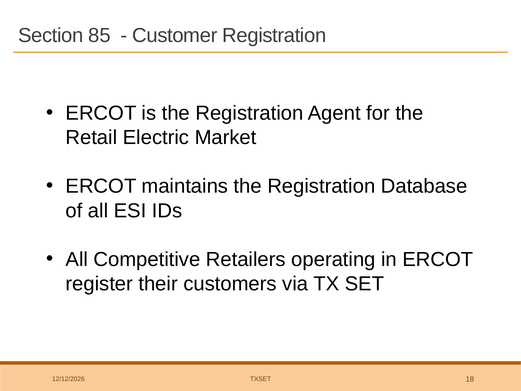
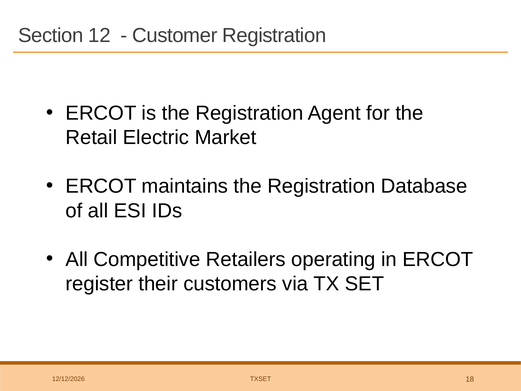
85: 85 -> 12 (100, 35)
